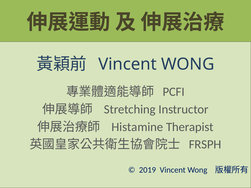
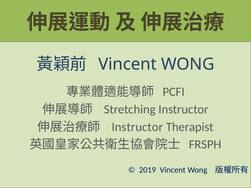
Histamine: Histamine -> Instructor (137, 127)
